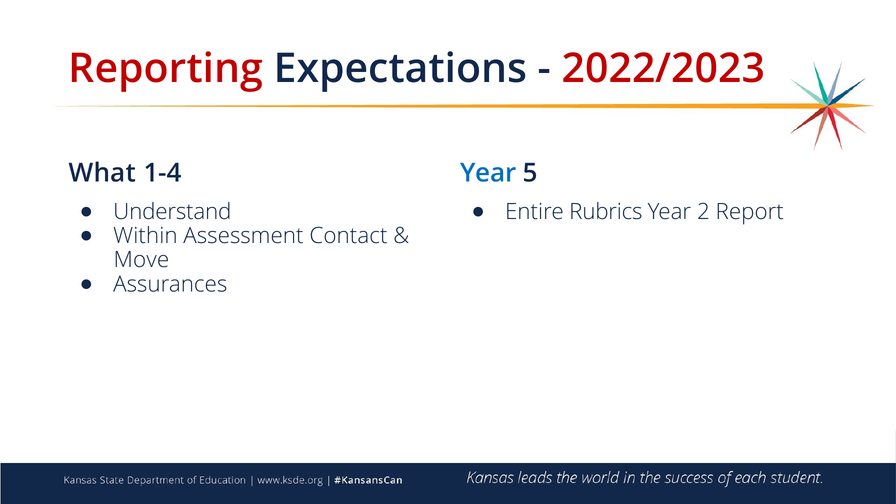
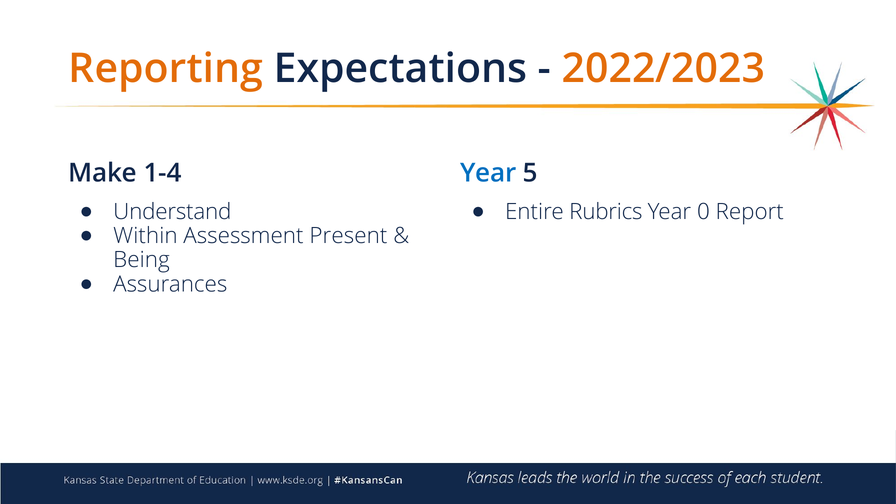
Reporting colour: red -> orange (166, 69)
2022/2023 colour: red -> orange (663, 69)
What: What -> Make (103, 173)
2: 2 -> 0 (703, 212)
Contact: Contact -> Present (348, 236)
Move: Move -> Being (141, 260)
